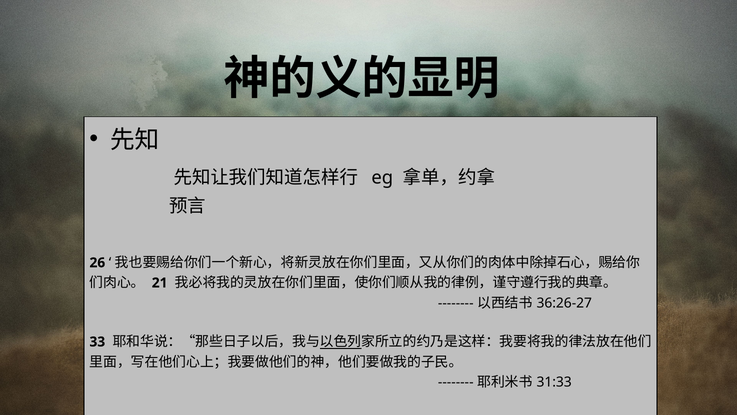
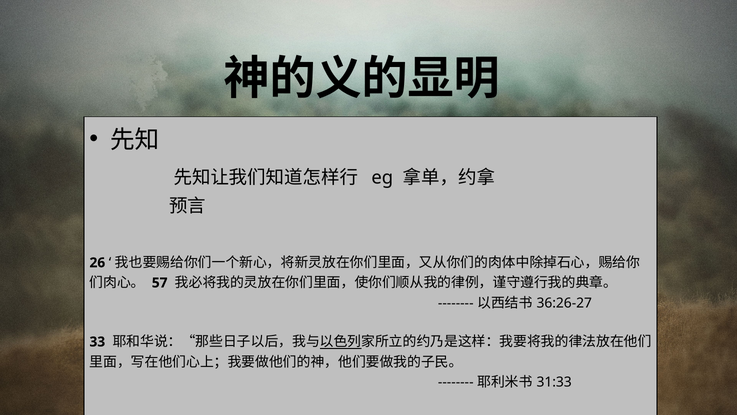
21: 21 -> 57 (160, 283)
